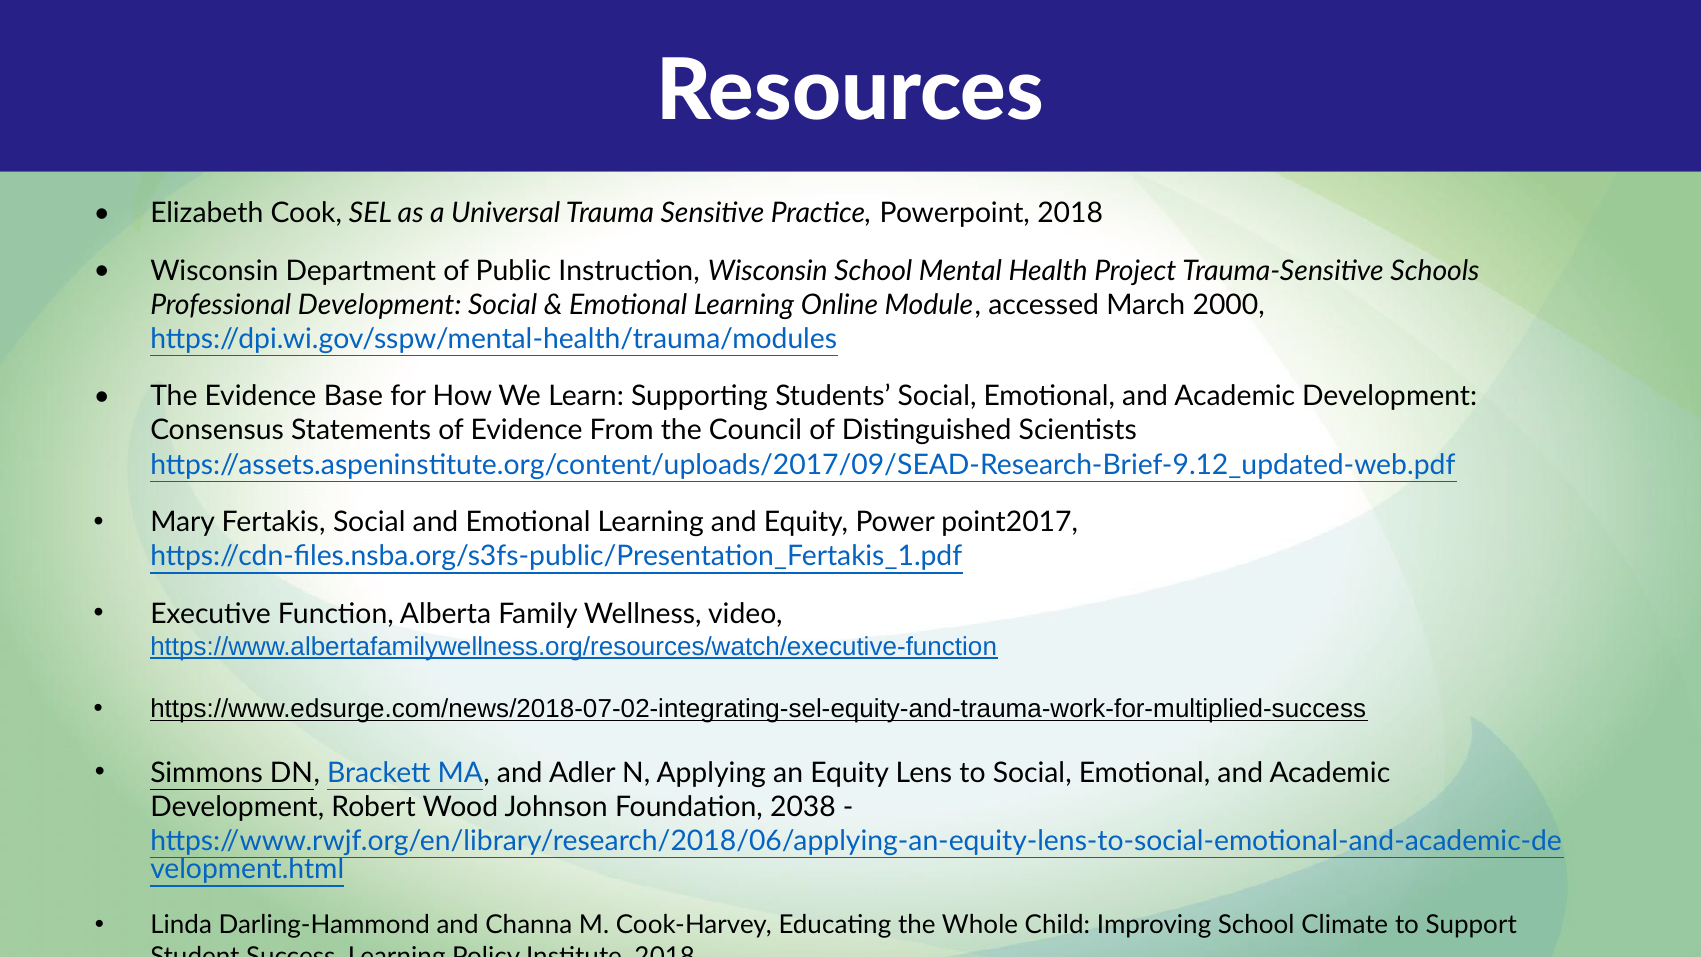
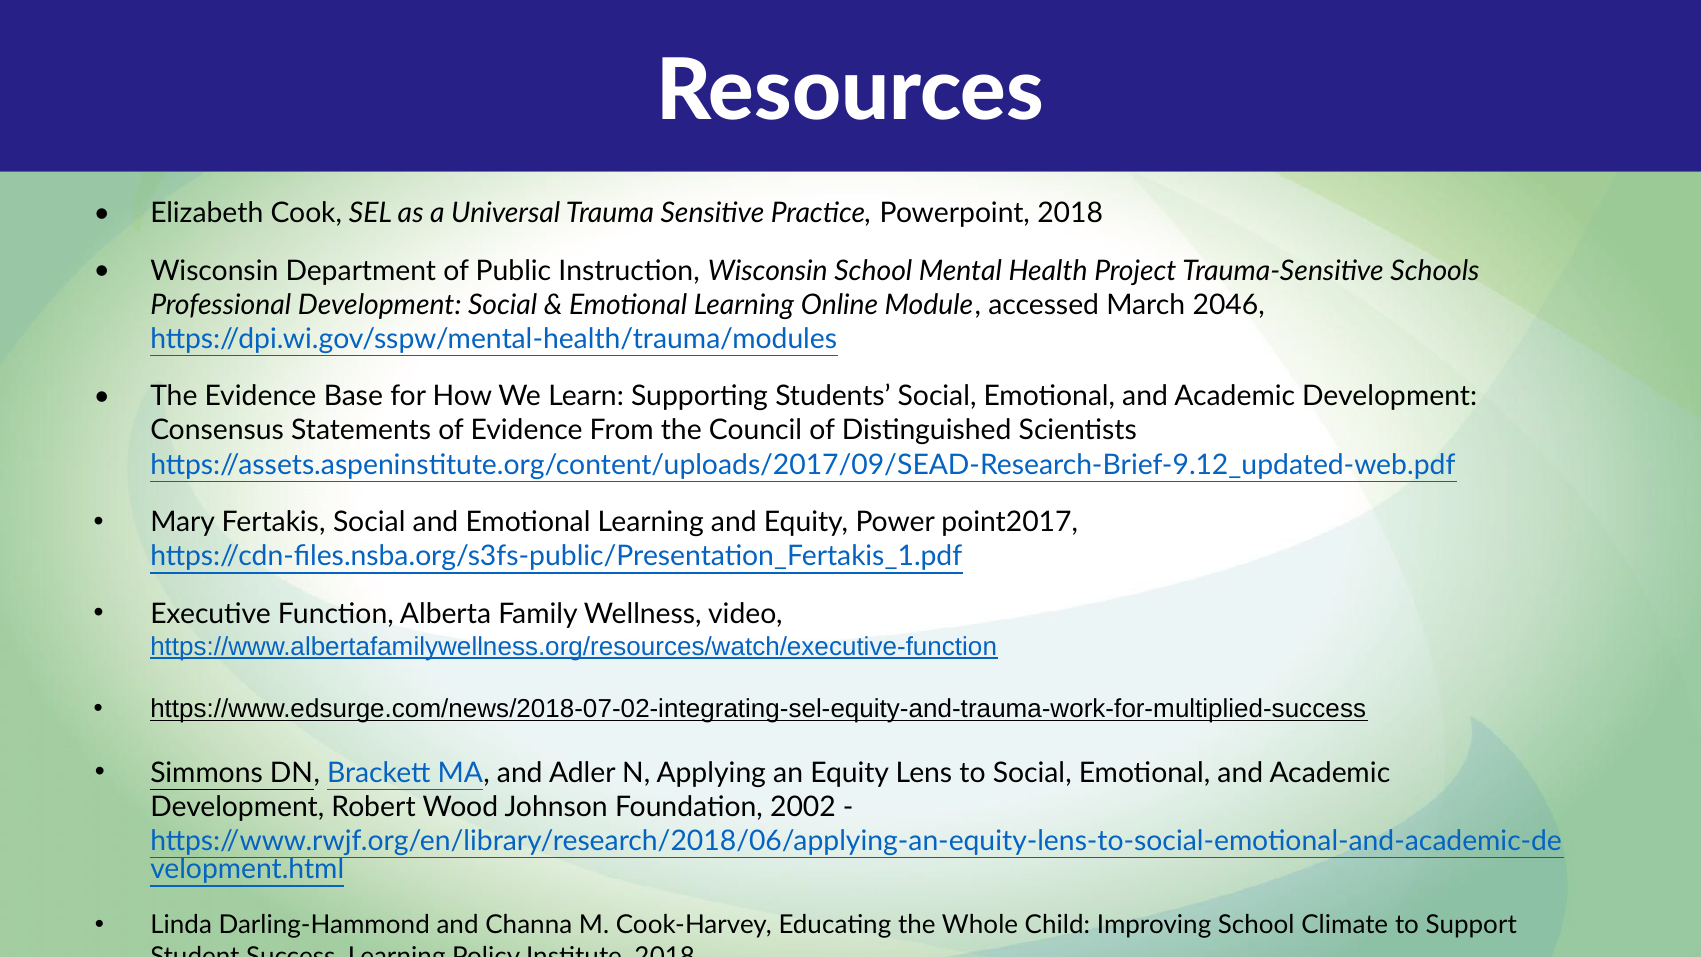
2000: 2000 -> 2046 (1229, 305)
2038: 2038 -> 2002 (803, 807)
